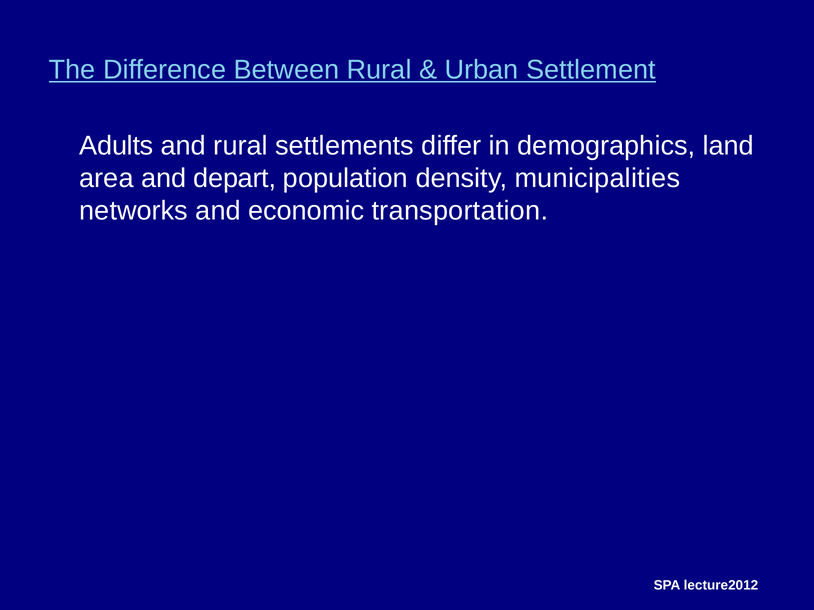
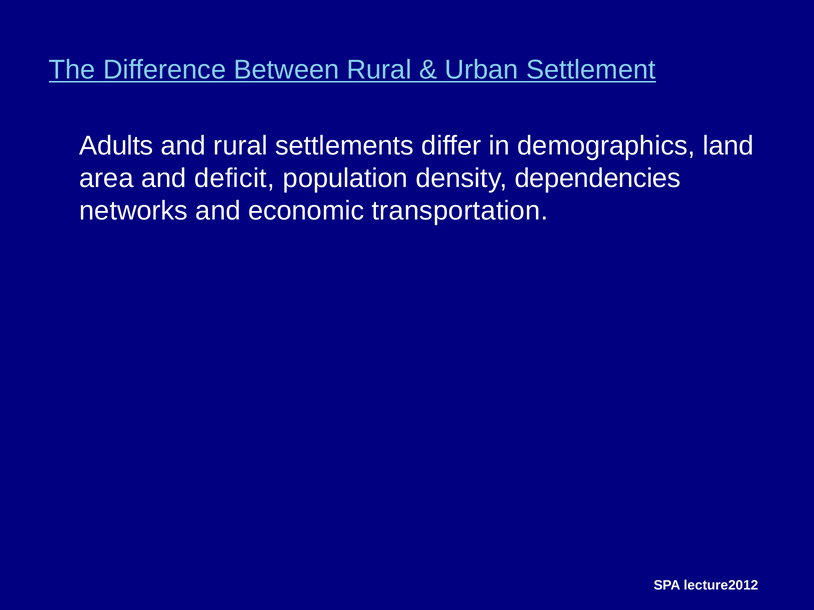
depart: depart -> deficit (235, 178)
municipalities: municipalities -> dependencies (598, 178)
